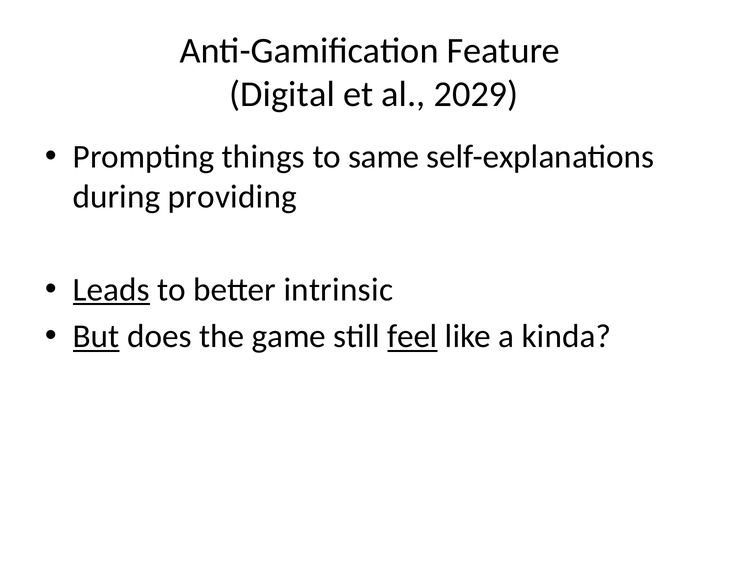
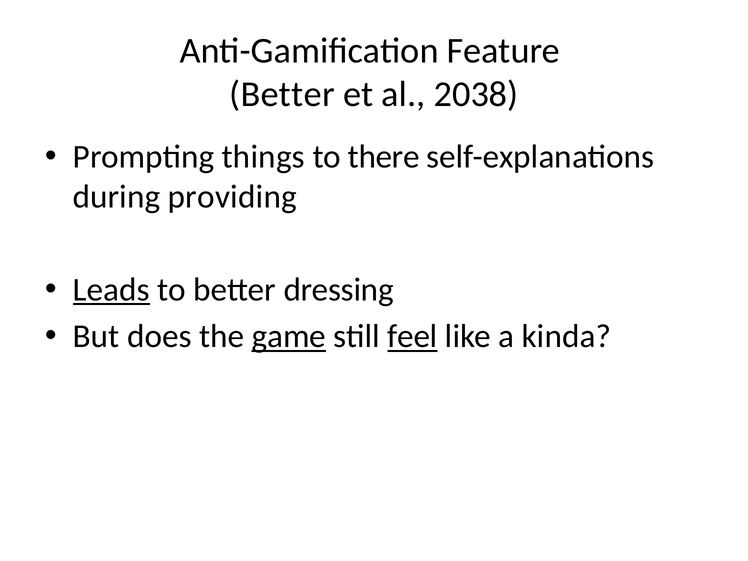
Digital: Digital -> Better (282, 94)
2029: 2029 -> 2038 (476, 94)
same: same -> there (384, 157)
intrinsic: intrinsic -> dressing (339, 290)
But underline: present -> none (96, 336)
game underline: none -> present (289, 336)
